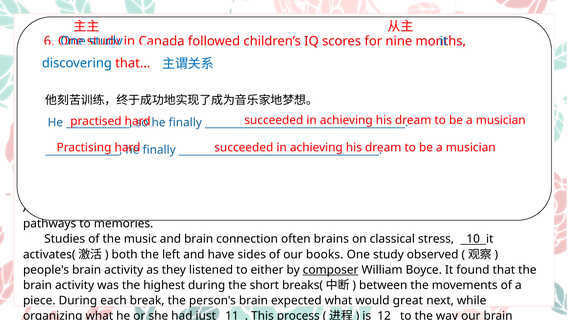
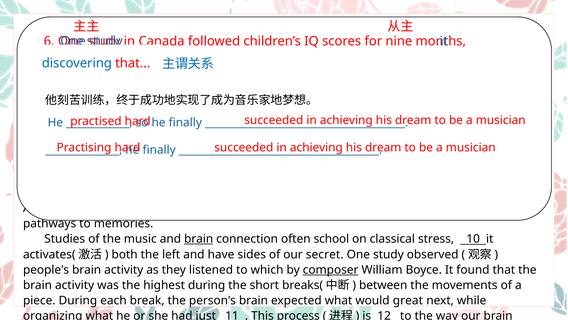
brain underline: none -> present (199, 239)
often brains: brains -> school (331, 239)
our books: books -> secret (325, 254)
to either: either -> which (267, 269)
